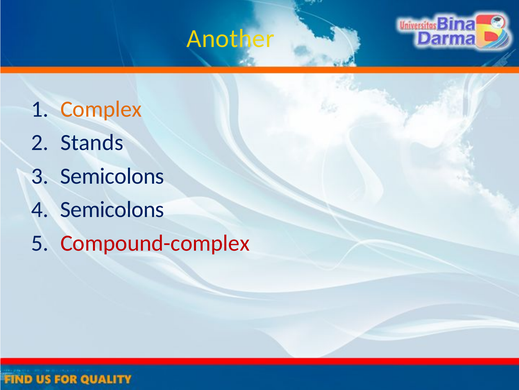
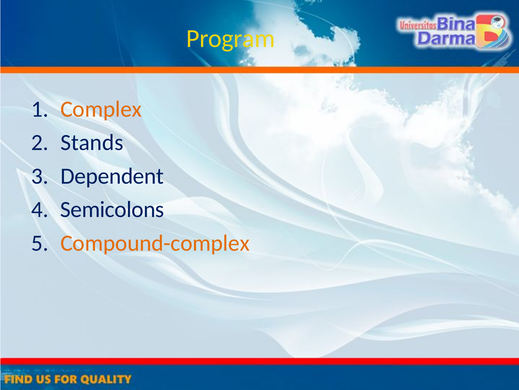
Another: Another -> Program (231, 39)
Semicolons: Semicolons -> Dependent (112, 176)
Compound-complex colour: red -> orange (155, 243)
